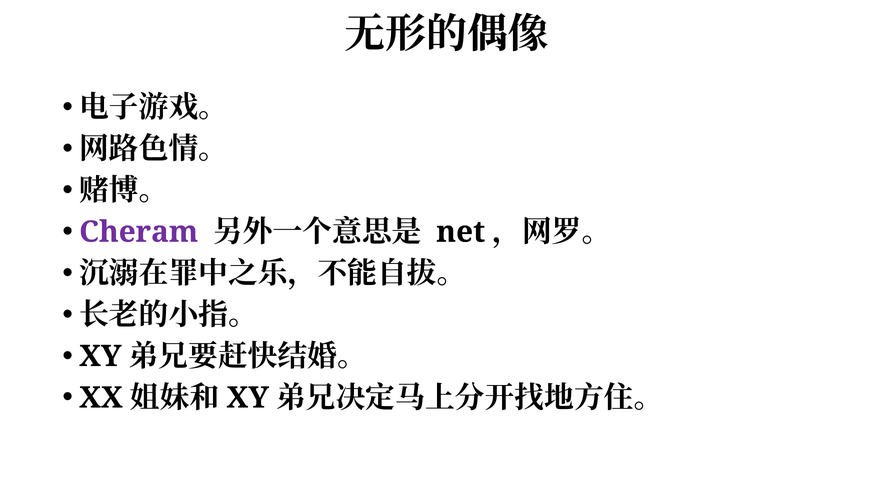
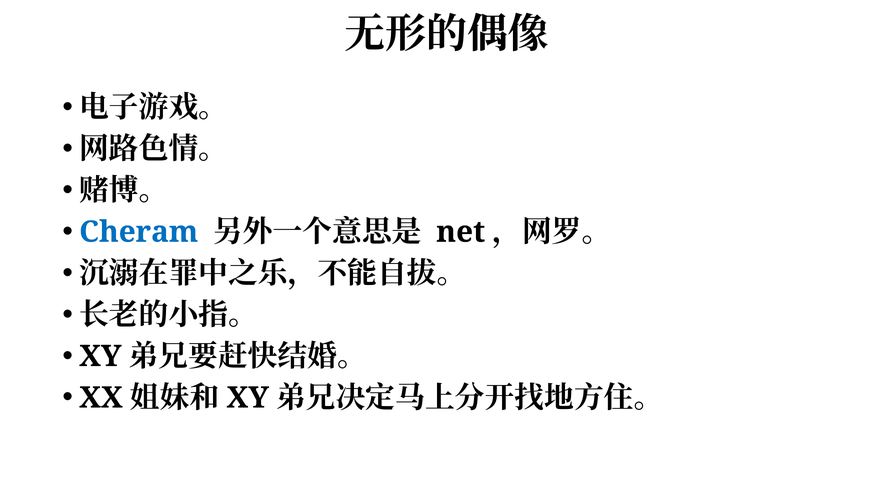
Cheram colour: purple -> blue (139, 232)
